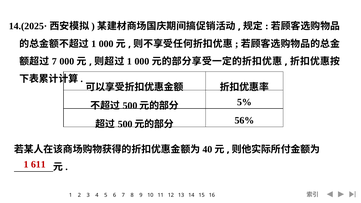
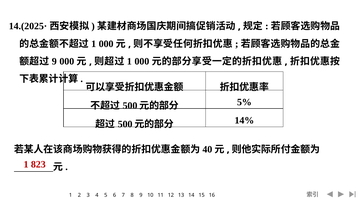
7: 7 -> 9 (54, 61)
56%: 56% -> 14% (244, 121)
611: 611 -> 823 (38, 165)
